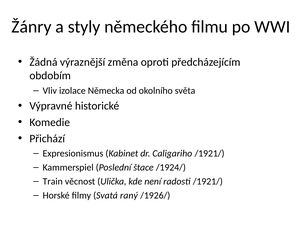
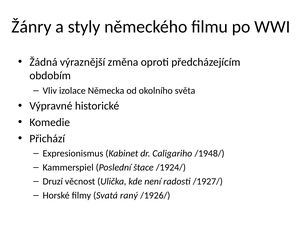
Caligariho /1921/: /1921/ -> /1948/ (210, 153)
Train: Train -> Druzí (53, 181)
radosti /1921/: /1921/ -> /1927/ (208, 181)
